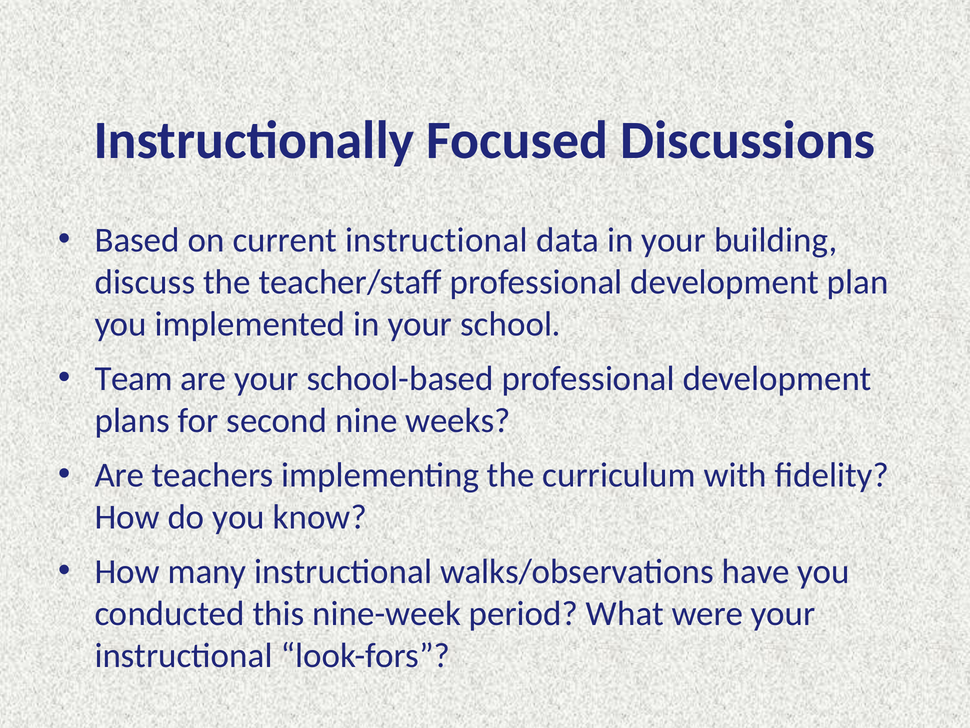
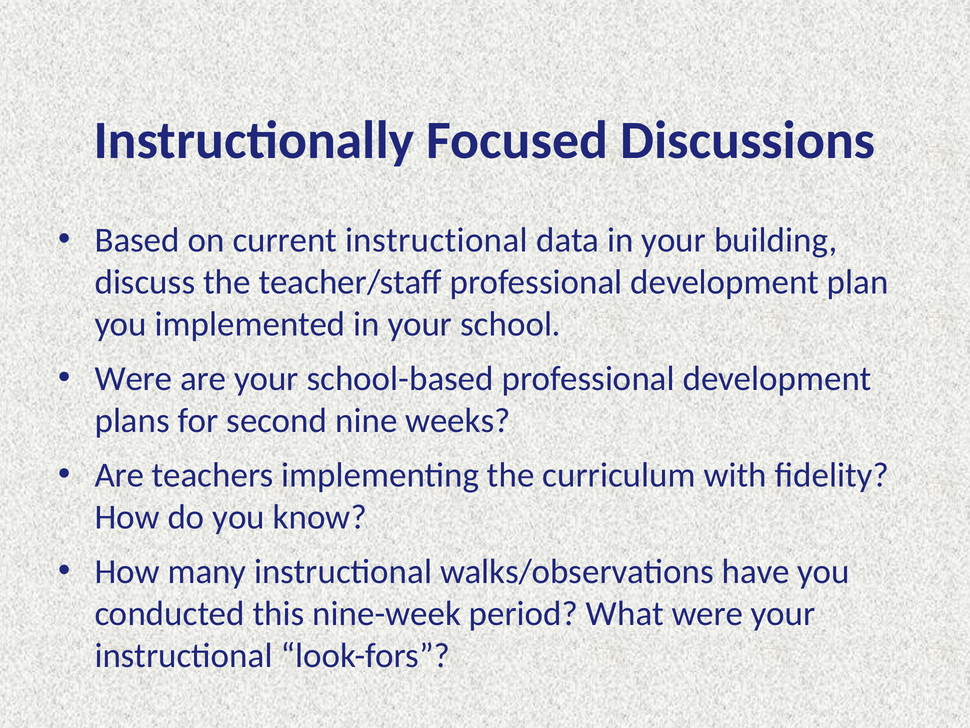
Team: Team -> Were (133, 378)
